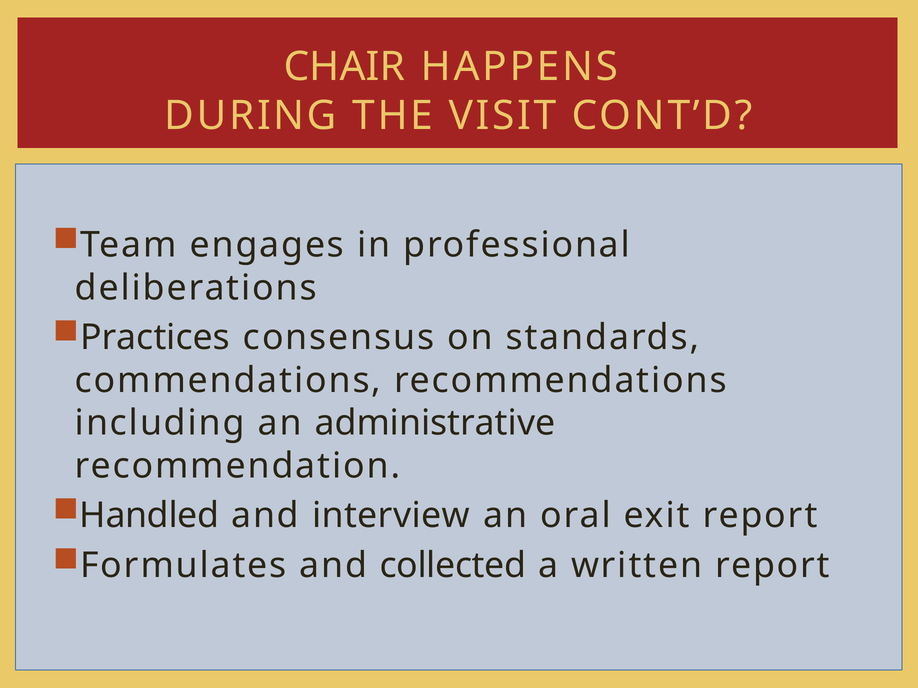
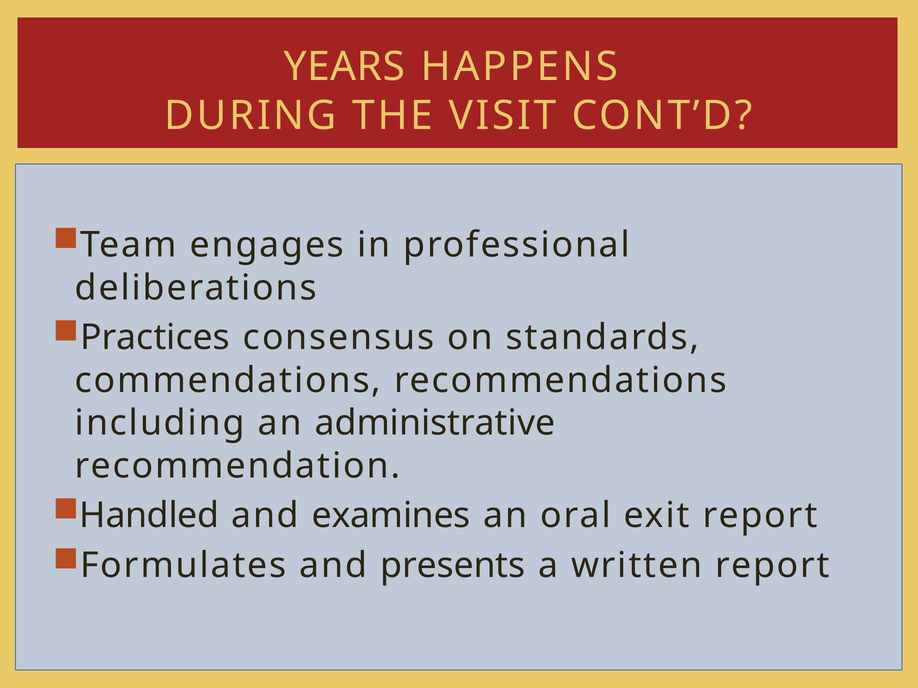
CHAIR: CHAIR -> YEARS (344, 67)
interview: interview -> examines (391, 516)
collected: collected -> presents (453, 566)
